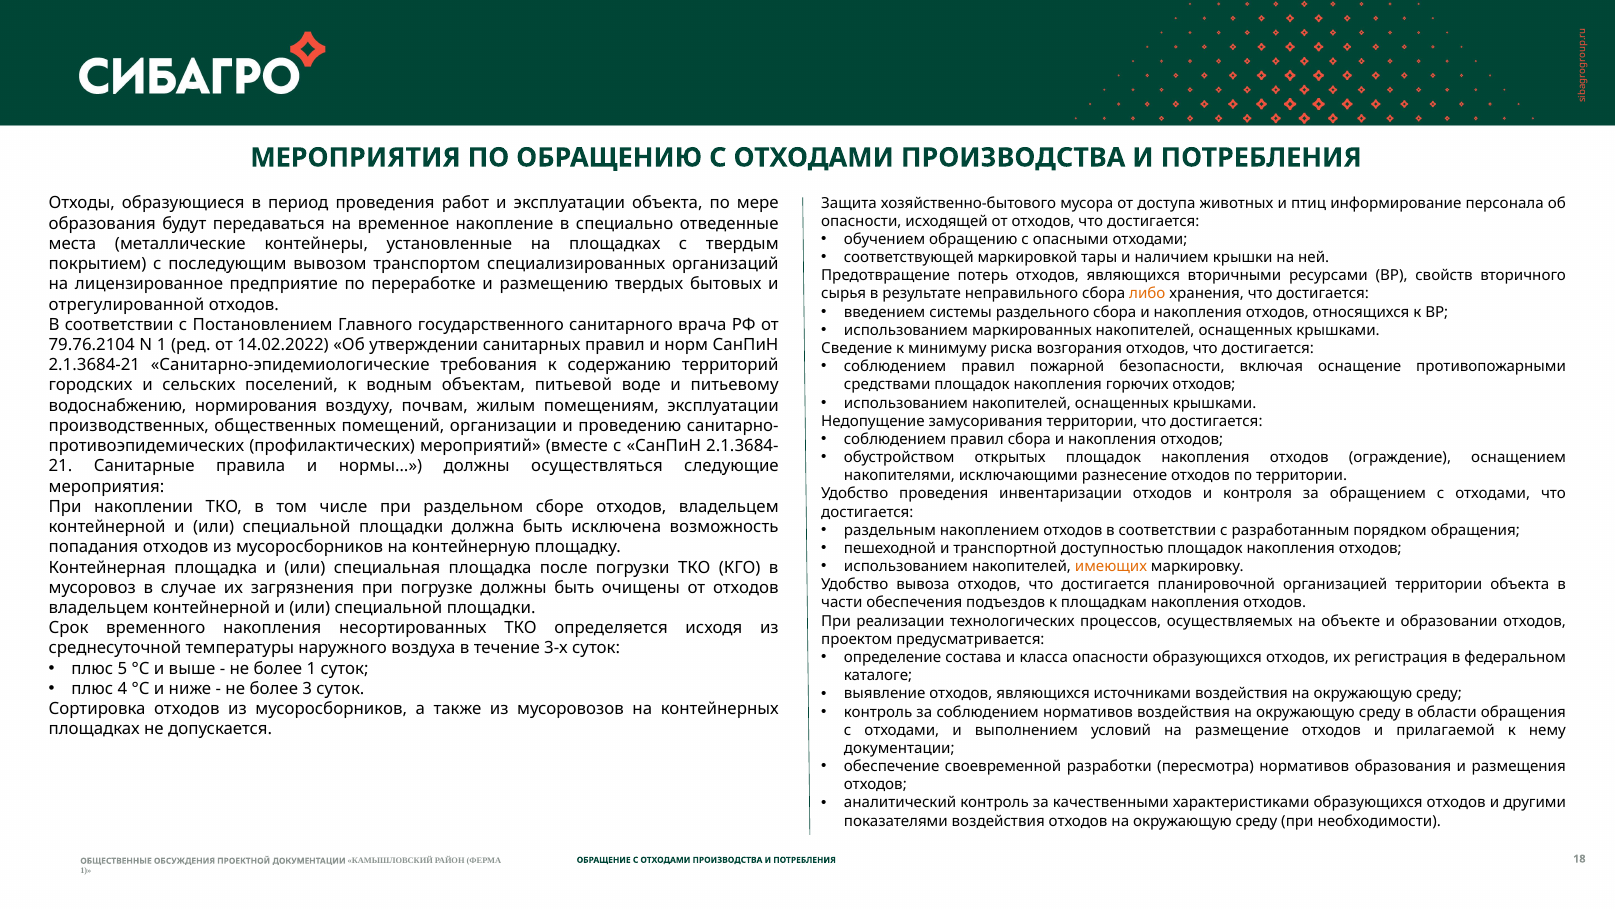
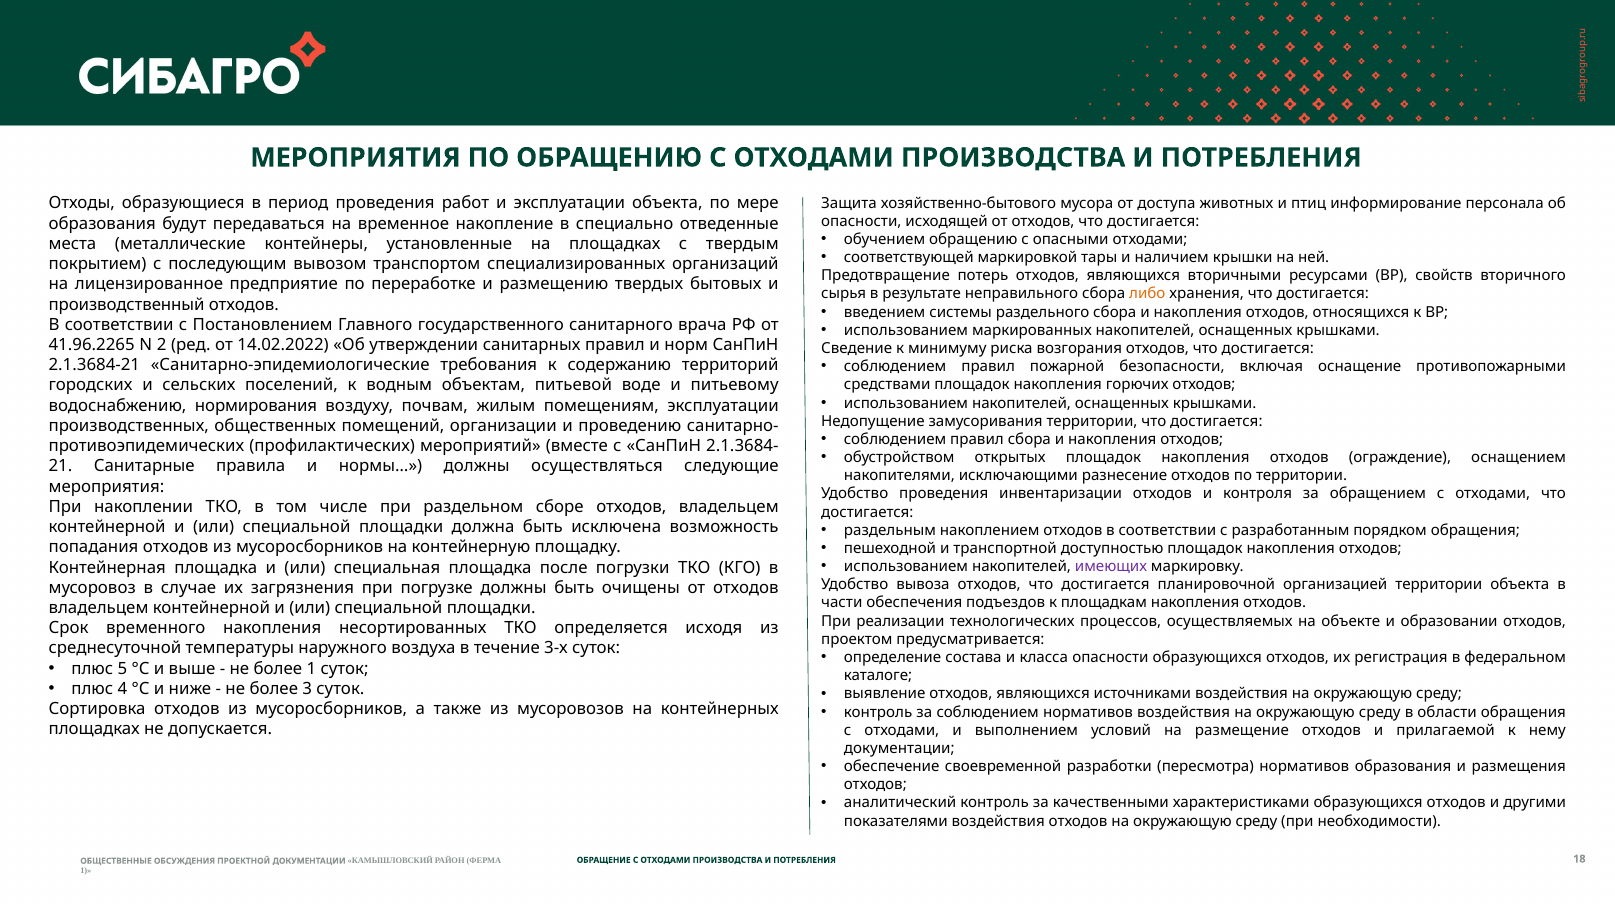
отрегулированной: отрегулированной -> производственный (127, 304)
79.76.2104: 79.76.2104 -> 41.96.2265 (92, 345)
N 1: 1 -> 2 (162, 345)
имеющих colour: orange -> purple (1111, 567)
